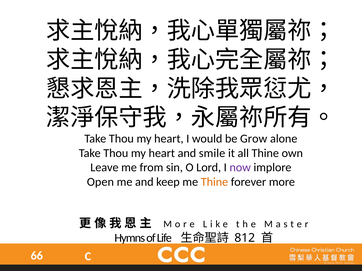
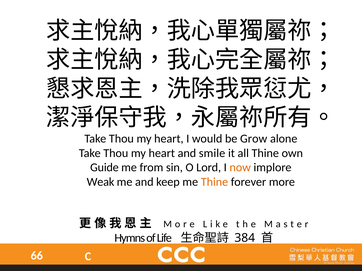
Leave: Leave -> Guide (104, 168)
now colour: purple -> orange (240, 168)
Open: Open -> Weak (101, 182)
812: 812 -> 384 (245, 238)
